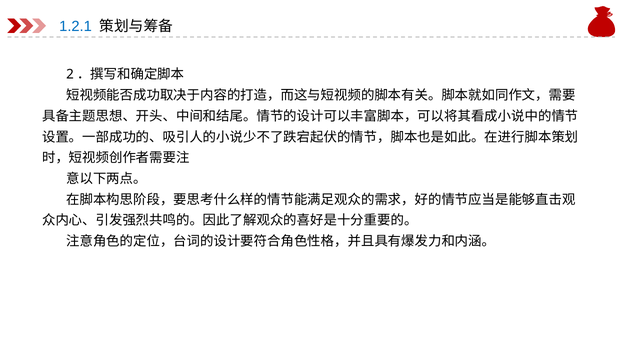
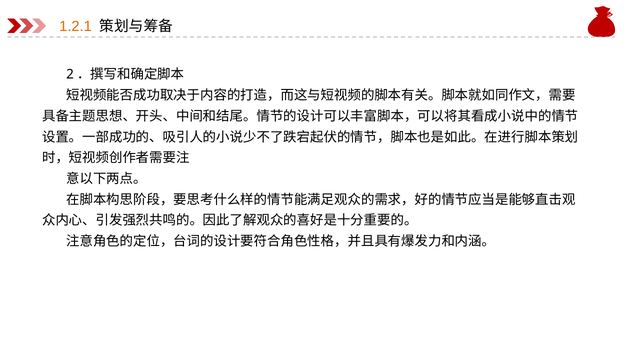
1.2.1 colour: blue -> orange (76, 26)
